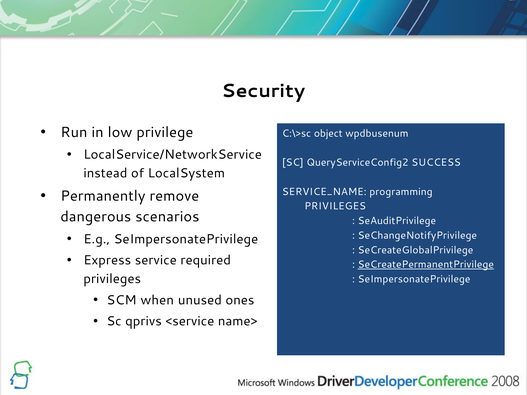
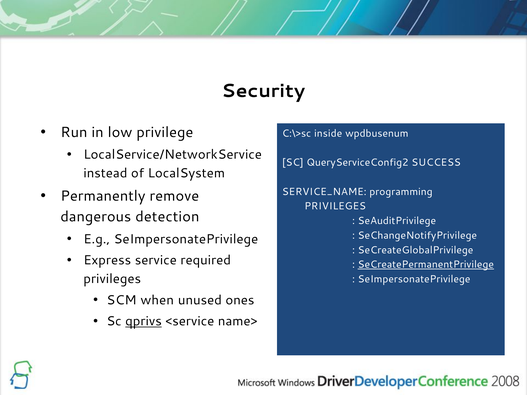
object: object -> inside (328, 133)
scenarios: scenarios -> detection (167, 217)
qprivs underline: none -> present (144, 322)
